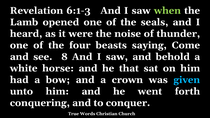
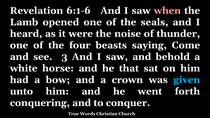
6:1-3: 6:1-3 -> 6:1-6 (78, 11)
when colour: light green -> pink (167, 11)
8: 8 -> 3 (64, 57)
